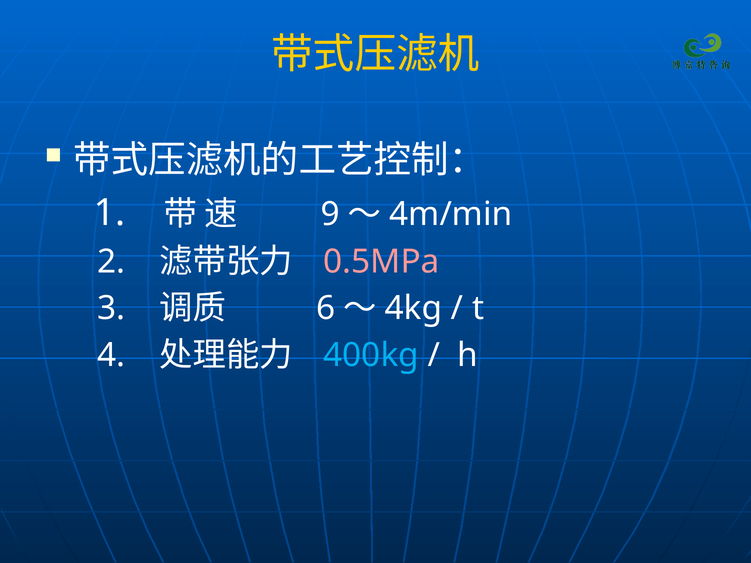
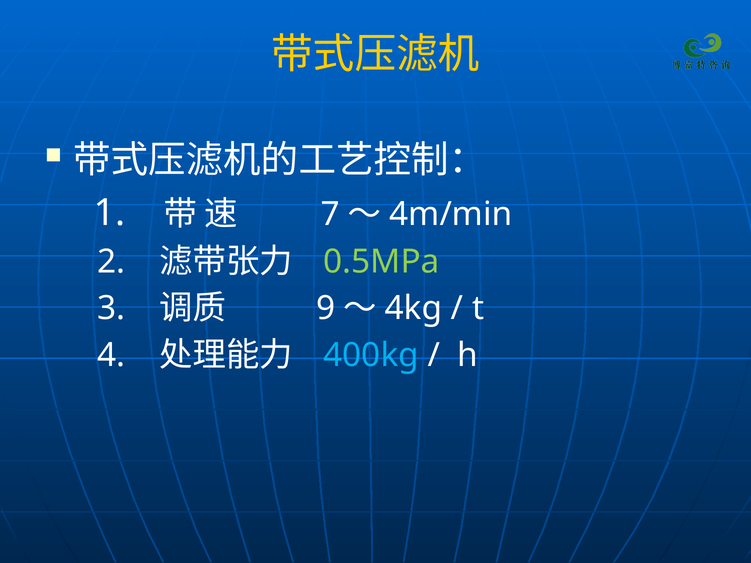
9: 9 -> 7 (330, 214)
0.5MPa colour: pink -> light green (381, 262)
6: 6 -> 9 (326, 309)
